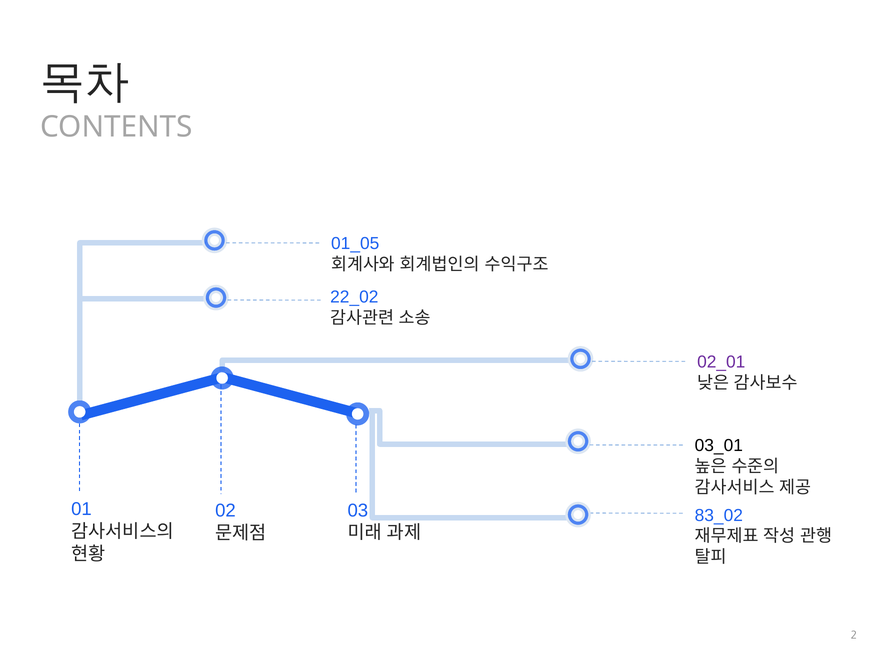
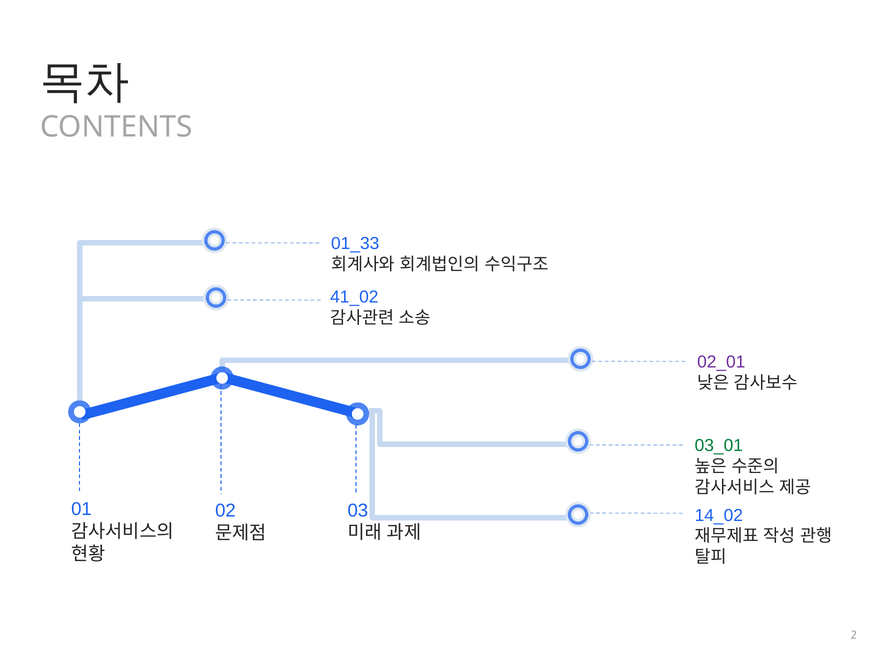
01_05: 01_05 -> 01_33 (355, 244)
22_02: 22_02 -> 41_02 (354, 297)
03_01 colour: black -> green (719, 446)
83_02: 83_02 -> 14_02 (719, 515)
